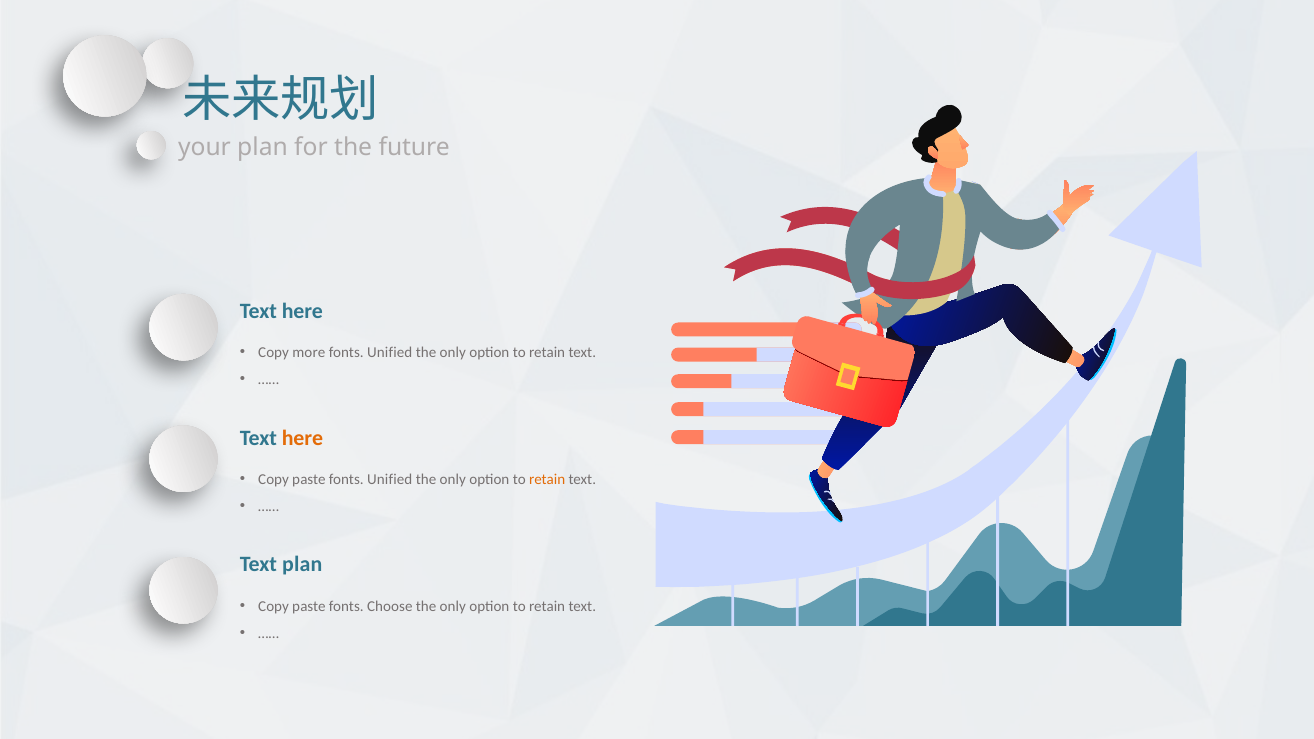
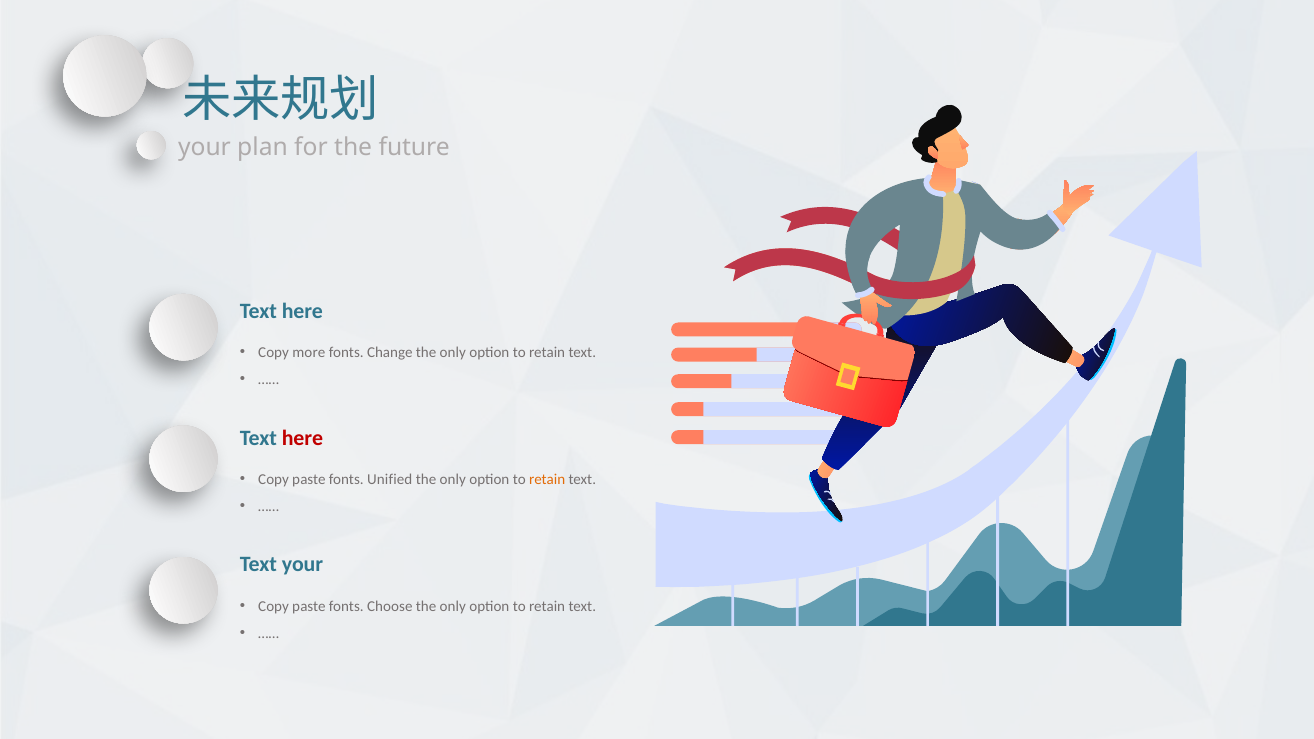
Unified: Unified -> Change (390, 353)
here colour: orange -> red (302, 438)
Text plan: plan -> your (302, 565)
